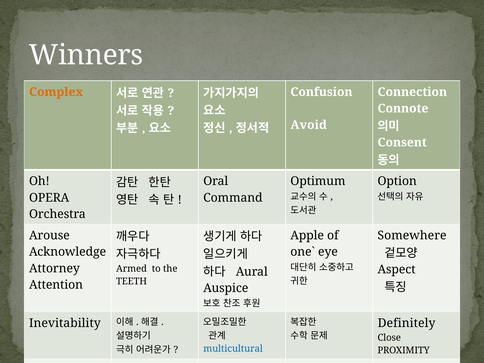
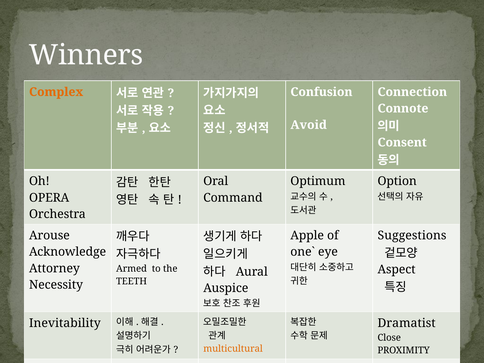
Somewhere: Somewhere -> Suggestions (412, 236)
Attention: Attention -> Necessity (56, 285)
Definitely: Definitely -> Dramatist (407, 323)
multicultural colour: blue -> orange (233, 349)
